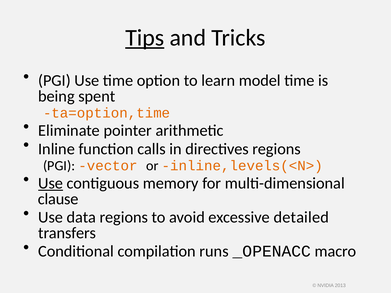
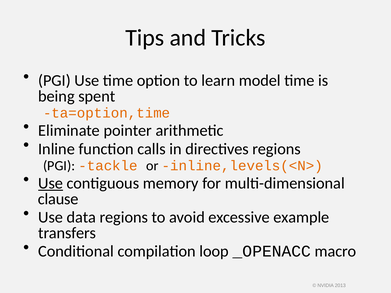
Tips underline: present -> none (145, 38)
vector: vector -> tackle (108, 166)
detailed: detailed -> example (301, 218)
runs: runs -> loop (214, 252)
